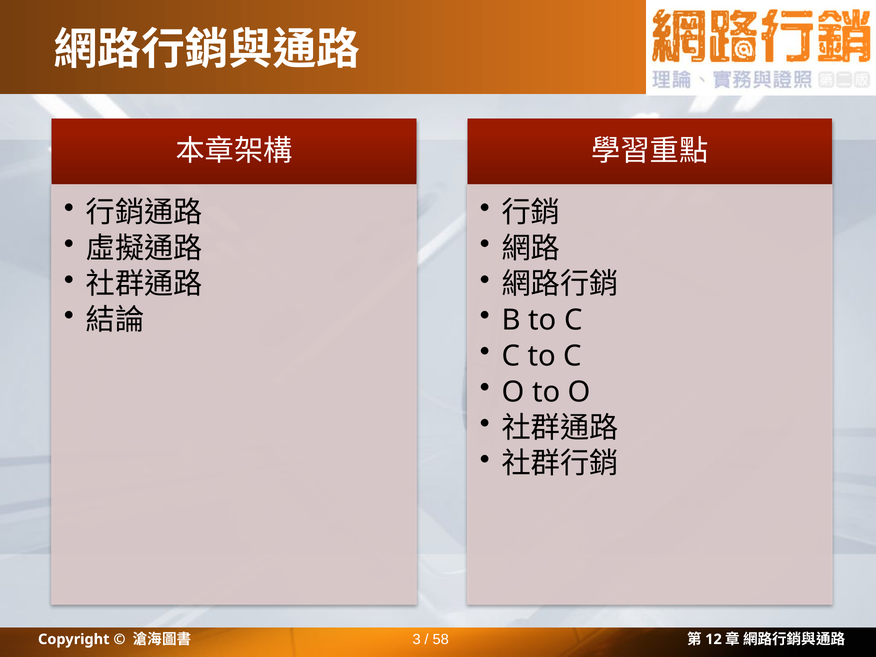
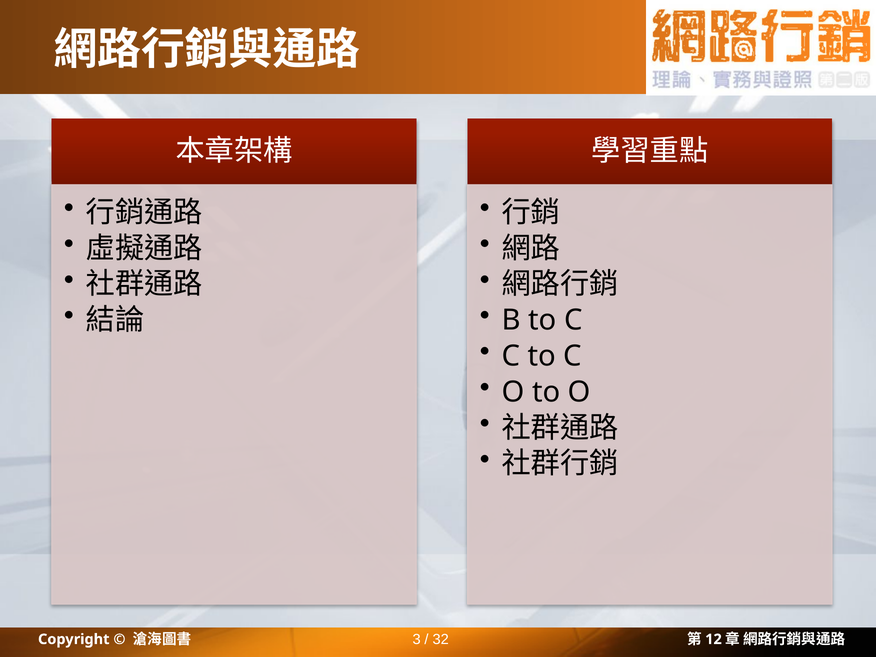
58: 58 -> 32 (441, 639)
